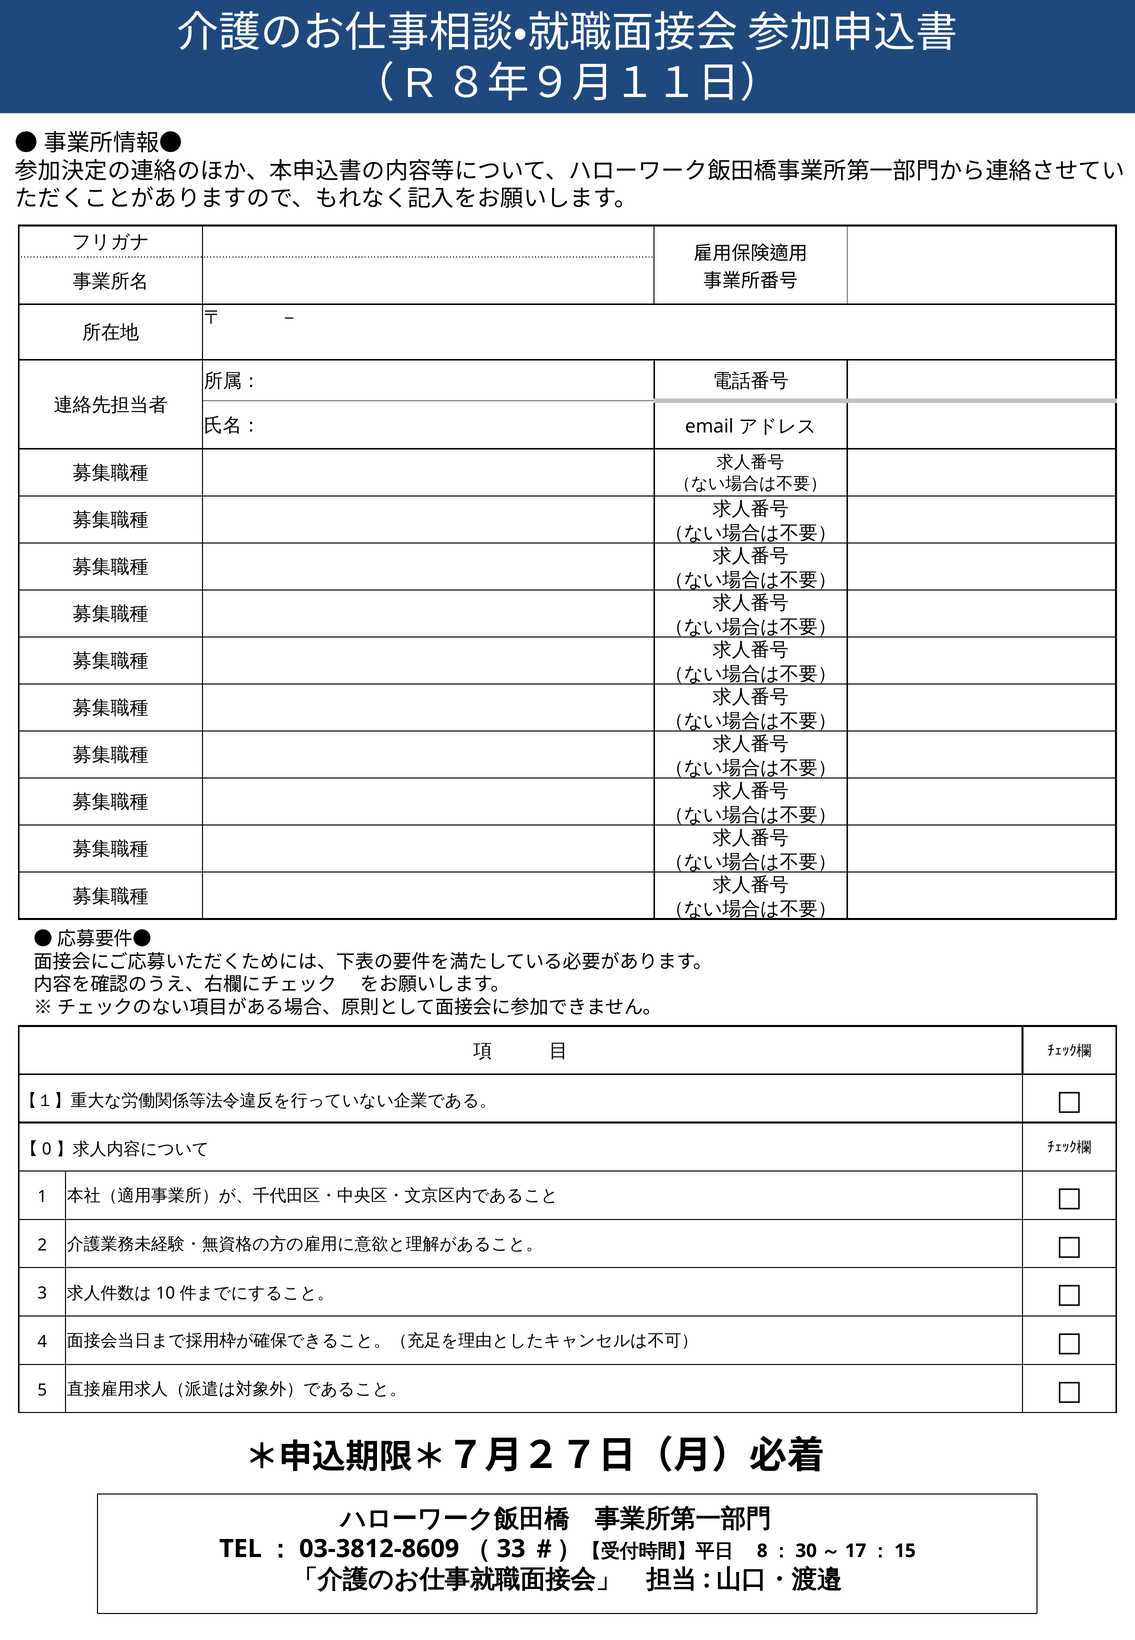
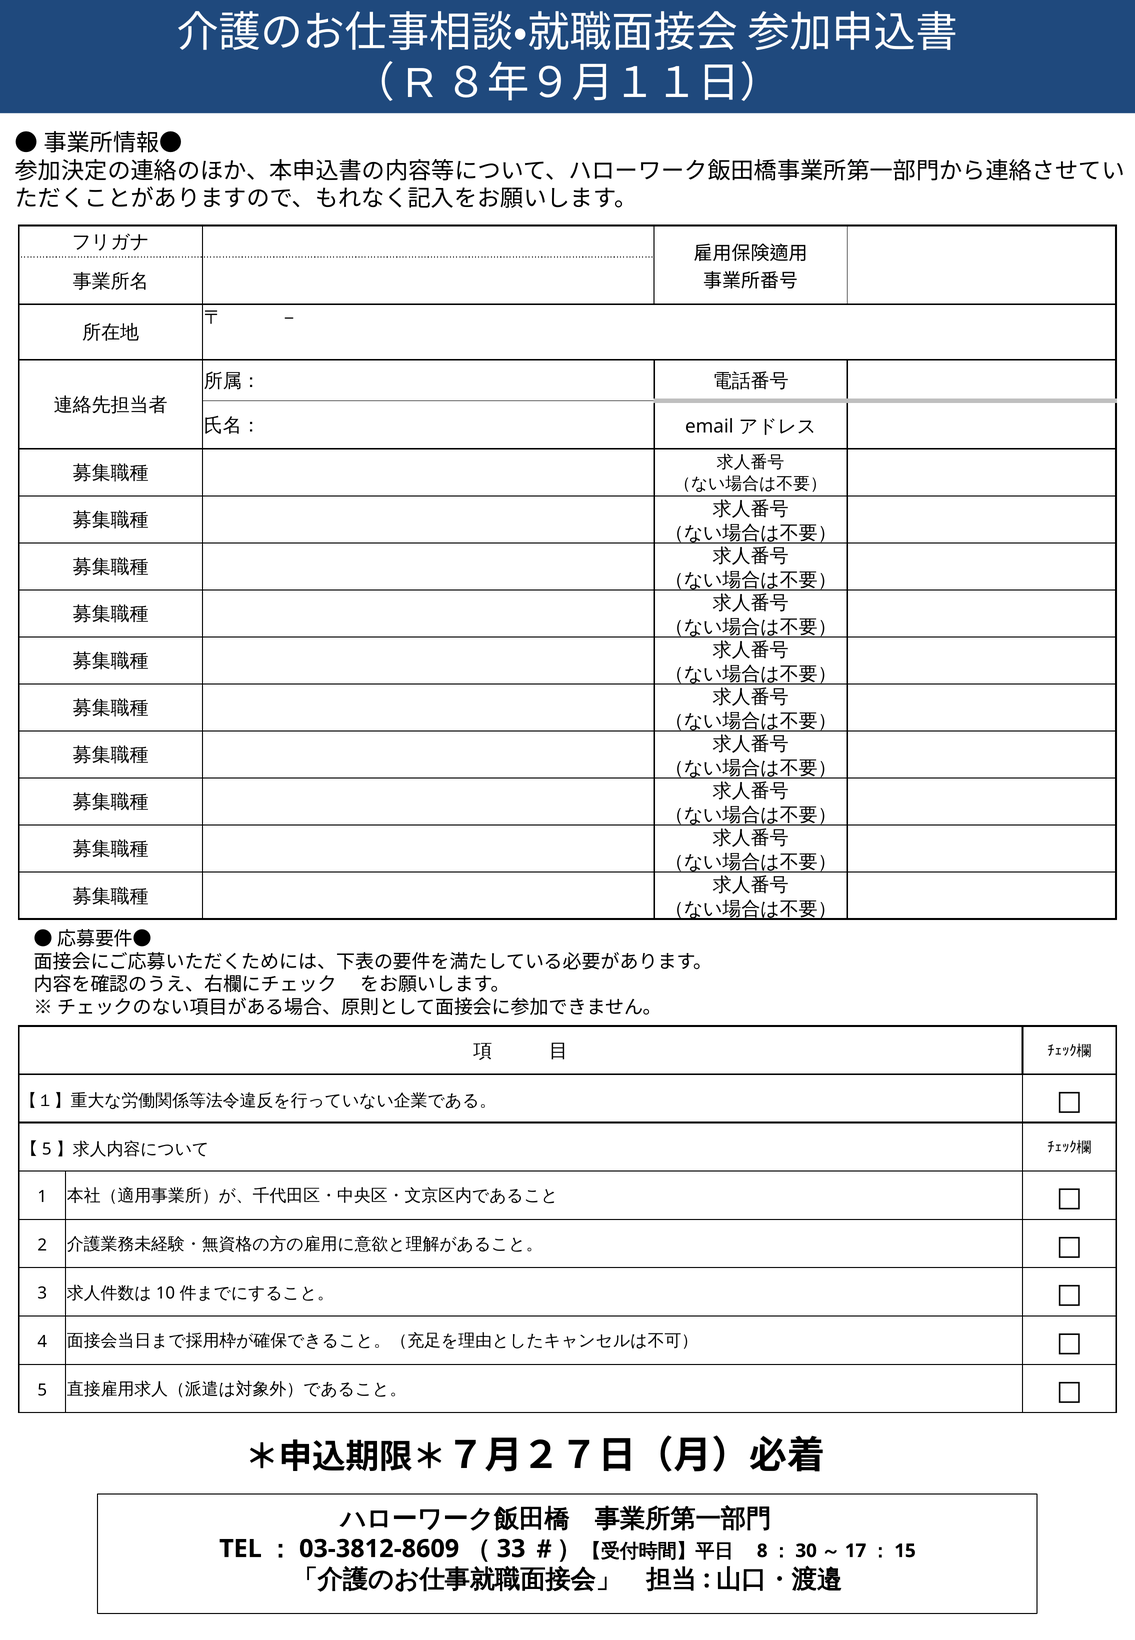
0: 0 -> 5 (47, 1149)
